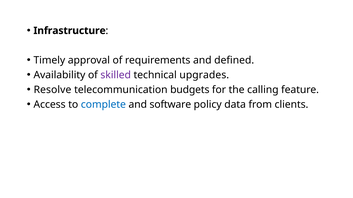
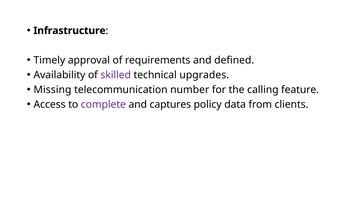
Resolve: Resolve -> Missing (52, 90)
budgets: budgets -> number (190, 90)
complete colour: blue -> purple (103, 105)
software: software -> captures (170, 105)
